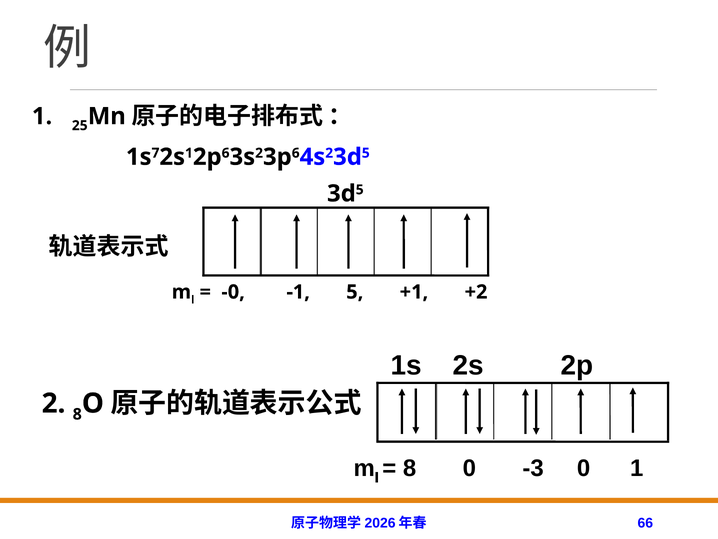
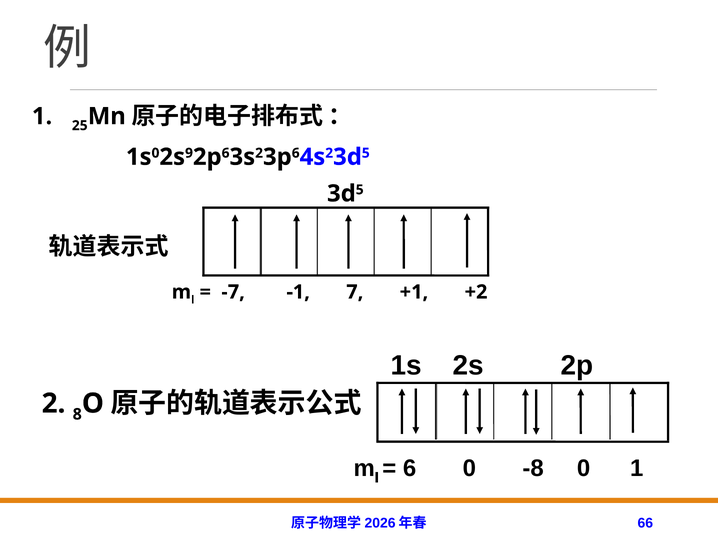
1s 7: 7 -> 0 (155, 153)
2s 1: 1 -> 9 (189, 153)
-0: -0 -> -7 (233, 292)
-1 5: 5 -> 7 (355, 292)
8: 8 -> 6 (410, 468)
-3: -3 -> -8 (533, 468)
